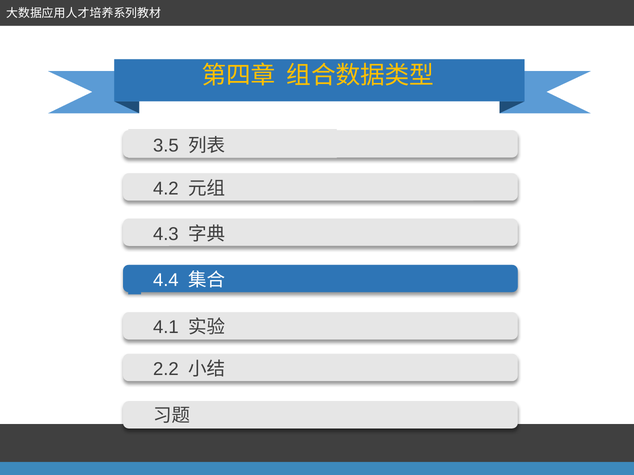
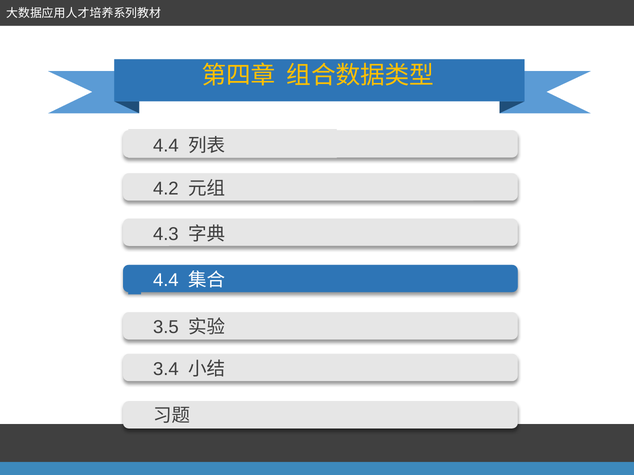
3.5: 3.5 -> 4.4 (166, 146)
4.1: 4.1 -> 3.5 (166, 328)
2.2: 2.2 -> 3.4 (166, 370)
